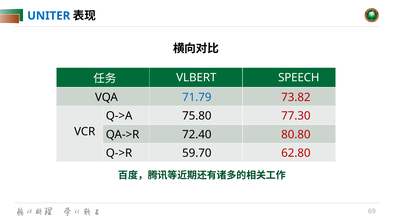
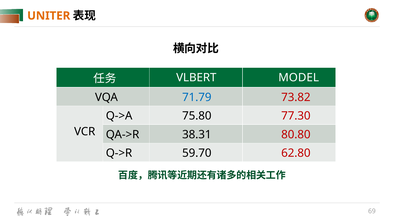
UNITER colour: blue -> orange (49, 16)
SPEECH: SPEECH -> MODEL (299, 78)
72.40: 72.40 -> 38.31 (197, 134)
